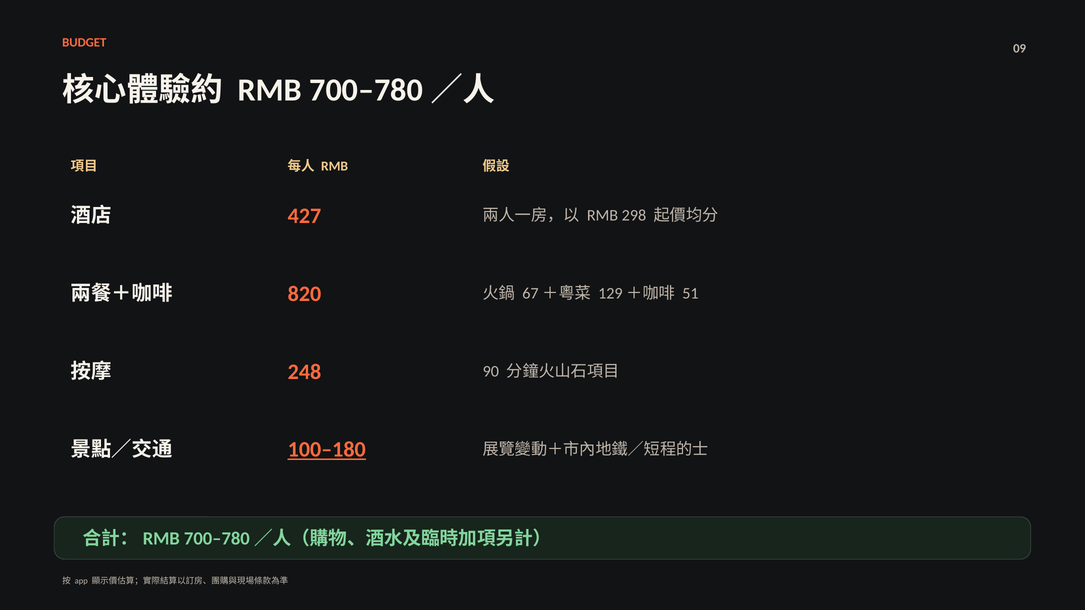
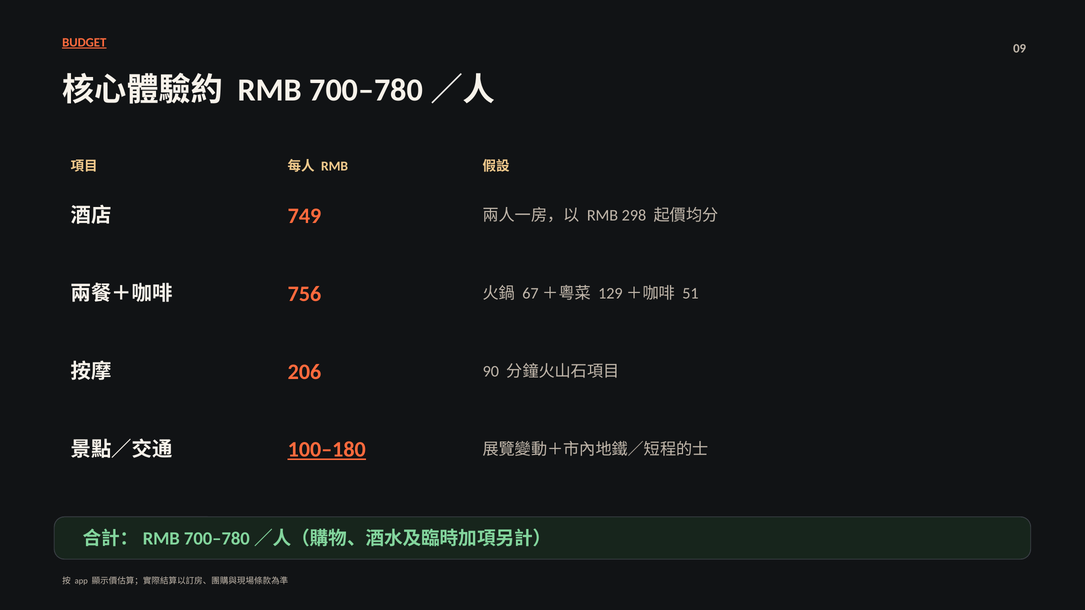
BUDGET underline: none -> present (84, 42)
427: 427 -> 749 (304, 216)
820: 820 -> 756 (304, 294)
248: 248 -> 206 (304, 372)
